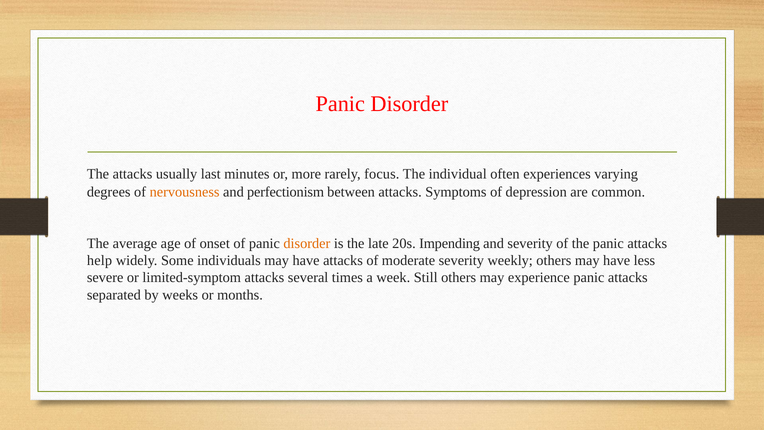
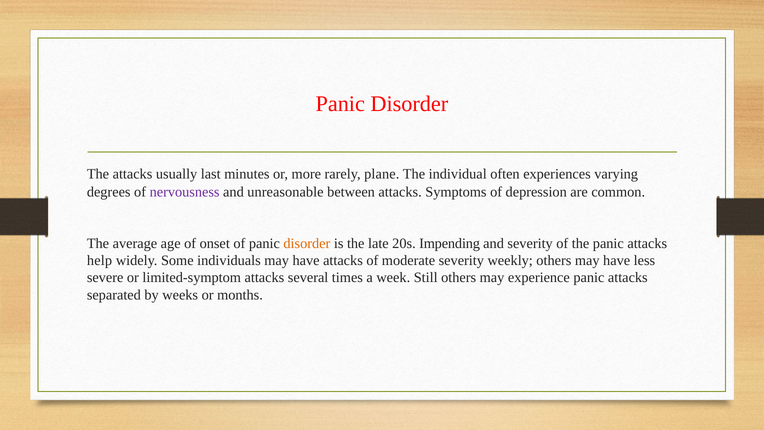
focus: focus -> plane (382, 174)
nervousness colour: orange -> purple (185, 192)
perfectionism: perfectionism -> unreasonable (285, 192)
